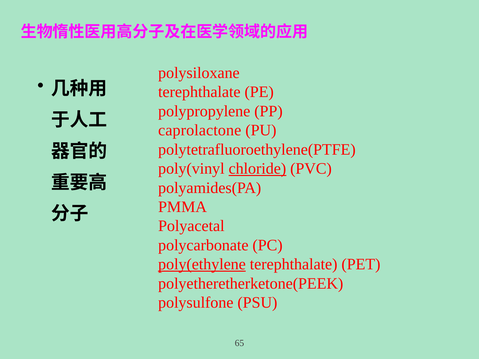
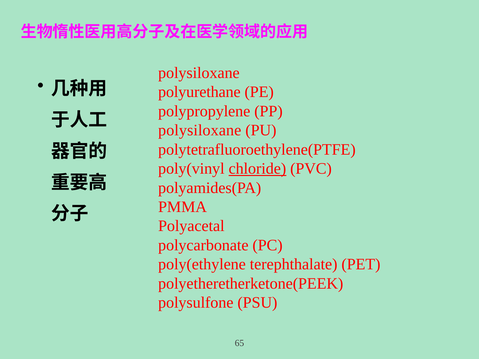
terephthalate: terephthalate -> polyurethane (199, 92)
caprolactone: caprolactone -> polysiloxane (200, 130)
poly(ethylene underline: present -> none (202, 265)
